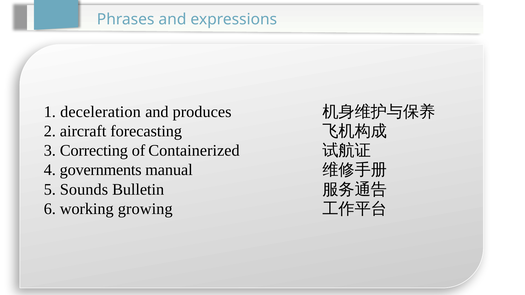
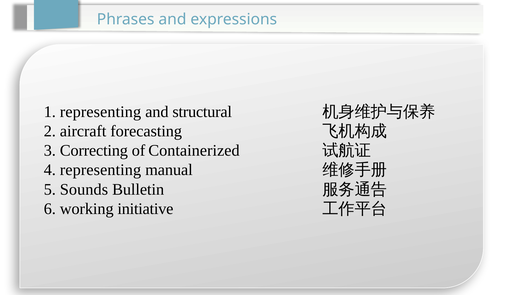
1 deceleration: deceleration -> representing (100, 112)
produces: produces -> structural (202, 112)
4 governments: governments -> representing (100, 170)
growing: growing -> initiative (145, 209)
